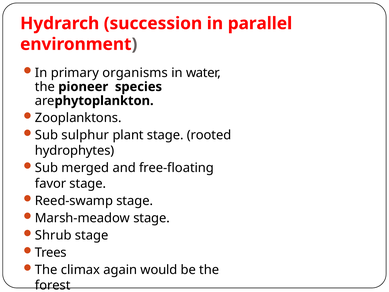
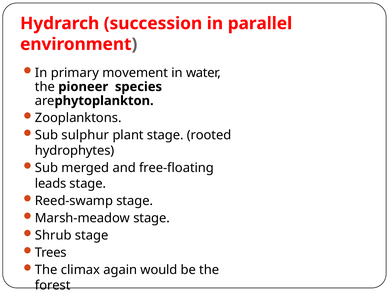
organisms: organisms -> movement (135, 73)
favor: favor -> leads (51, 183)
